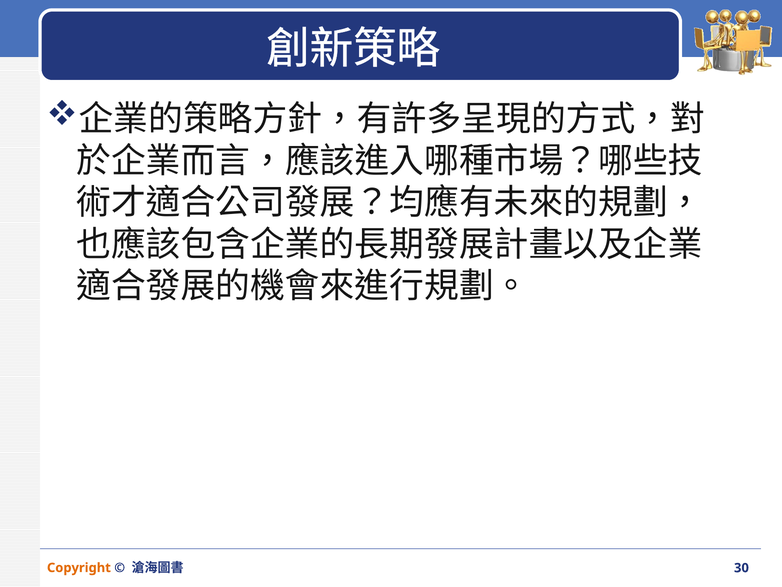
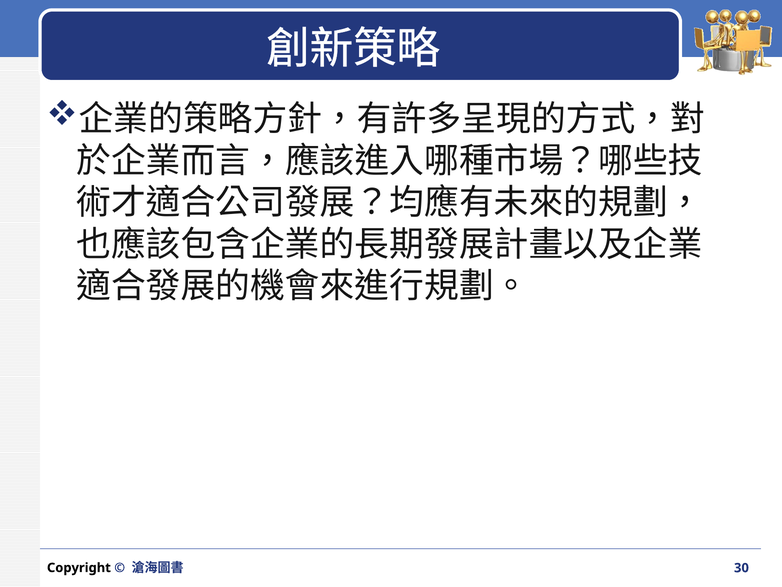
Copyright colour: orange -> black (79, 567)
